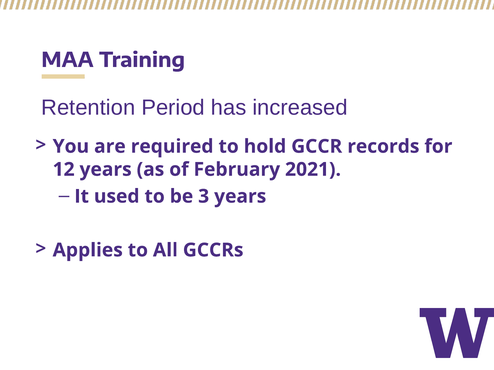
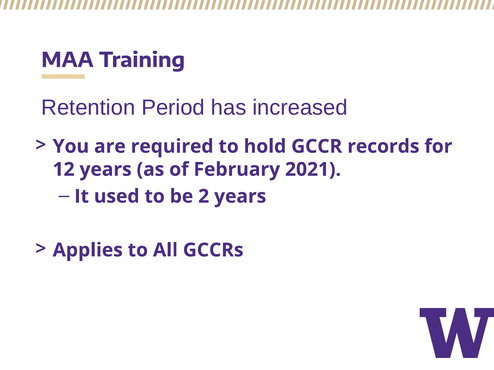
3: 3 -> 2 (204, 197)
